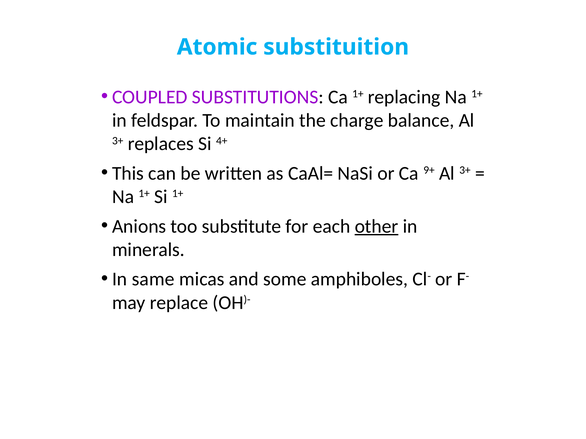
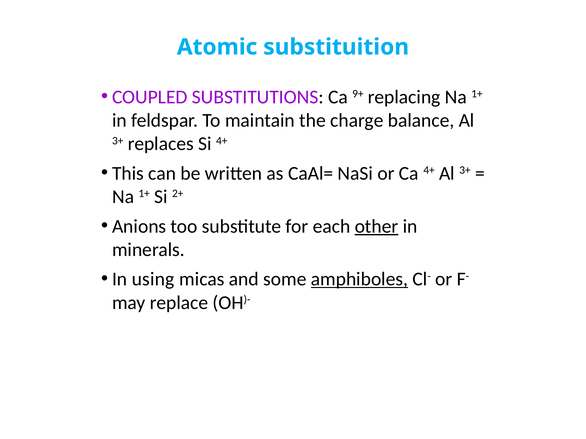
Ca 1+: 1+ -> 9+ (358, 94)
Ca 9+: 9+ -> 4+ (429, 170)
Si 1+: 1+ -> 2+ (178, 194)
same: same -> using (153, 279)
amphiboles underline: none -> present (359, 279)
